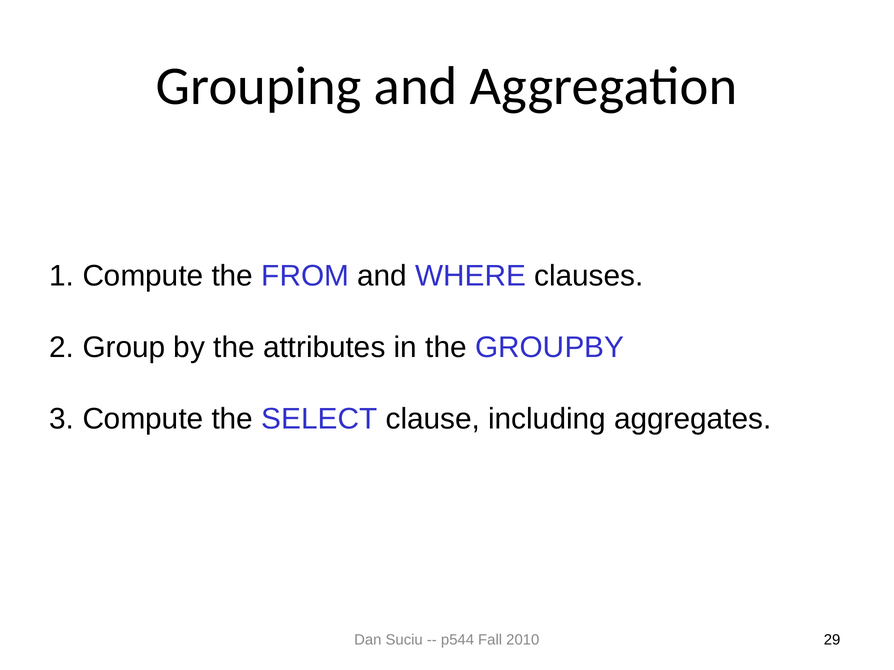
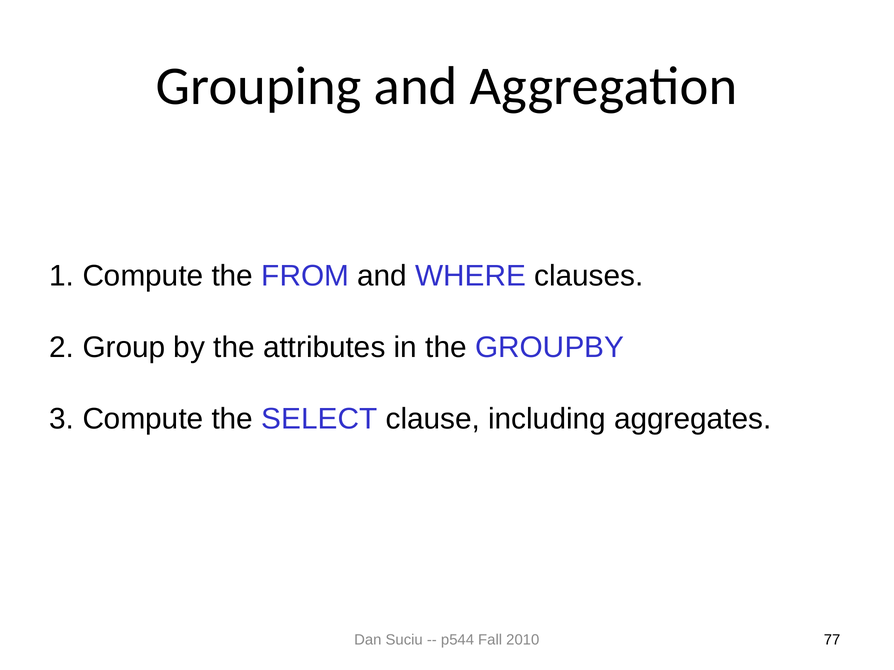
29: 29 -> 77 (832, 640)
